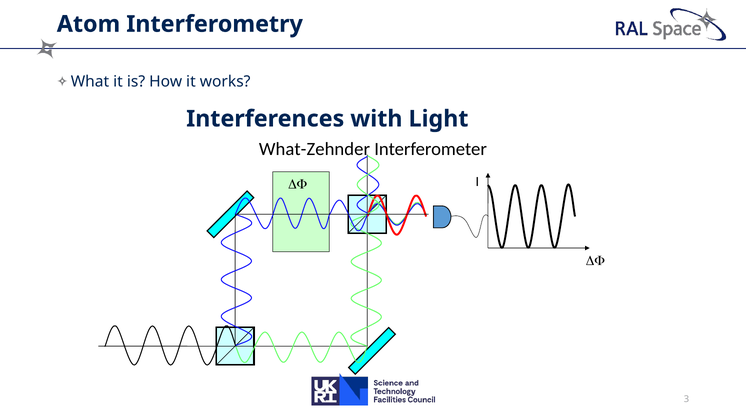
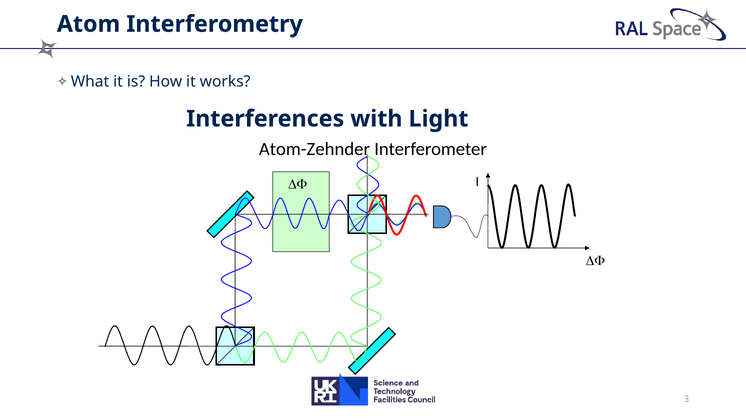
What-Zehnder: What-Zehnder -> Atom-Zehnder (314, 149)
